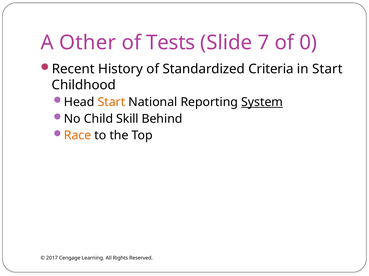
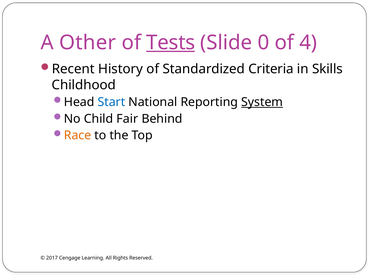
Tests underline: none -> present (171, 43)
7: 7 -> 0 (263, 43)
0: 0 -> 4 (308, 43)
in Start: Start -> Skills (327, 69)
Start colour: orange -> blue (111, 102)
Skill: Skill -> Fair (127, 119)
